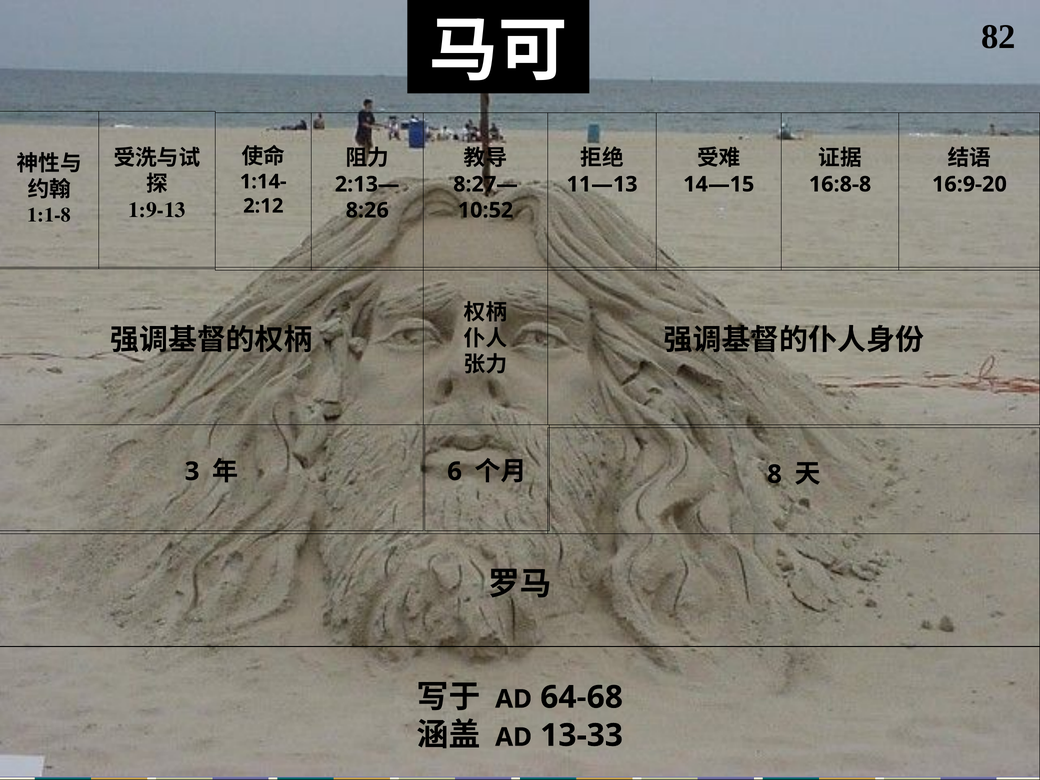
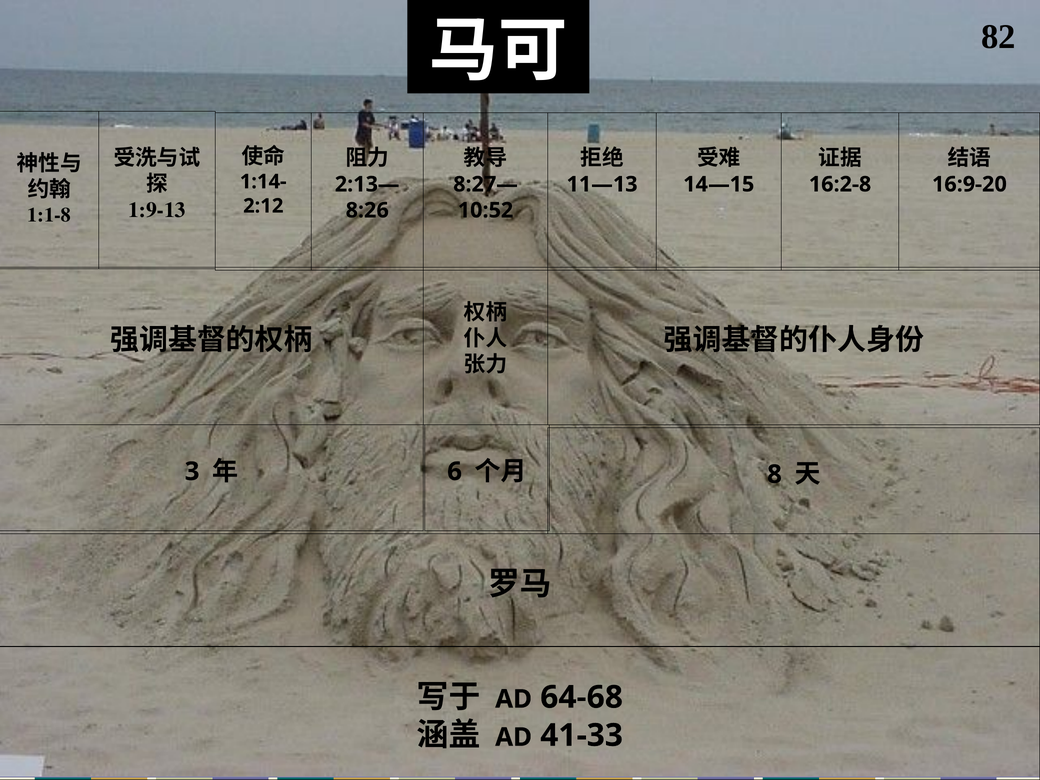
16:8-8: 16:8-8 -> 16:2-8 (840, 184)
13-33: 13-33 -> 41-33 (582, 735)
